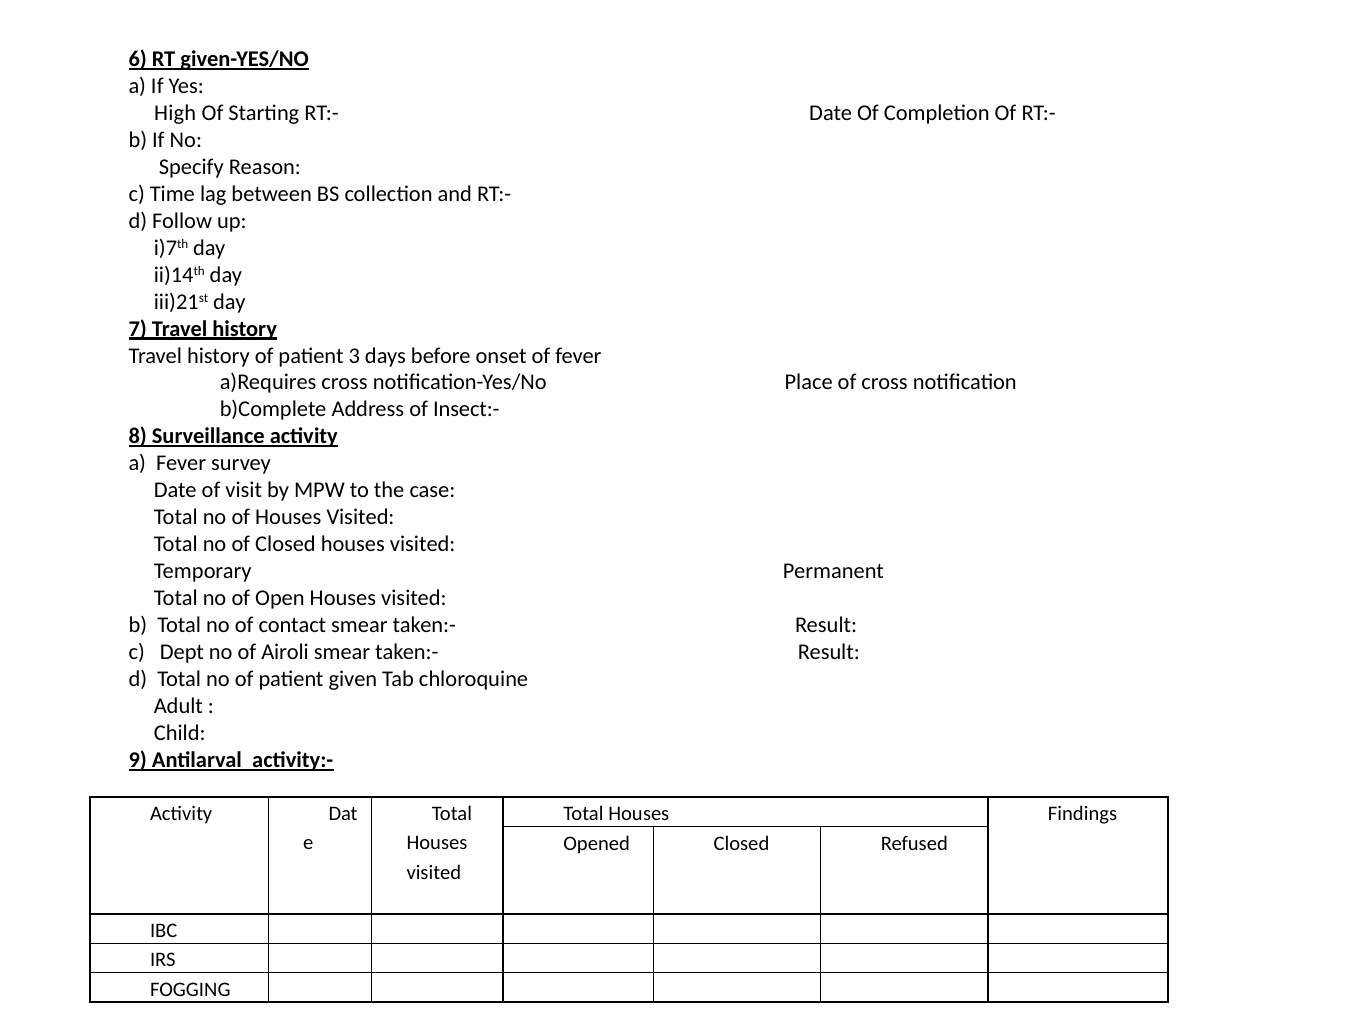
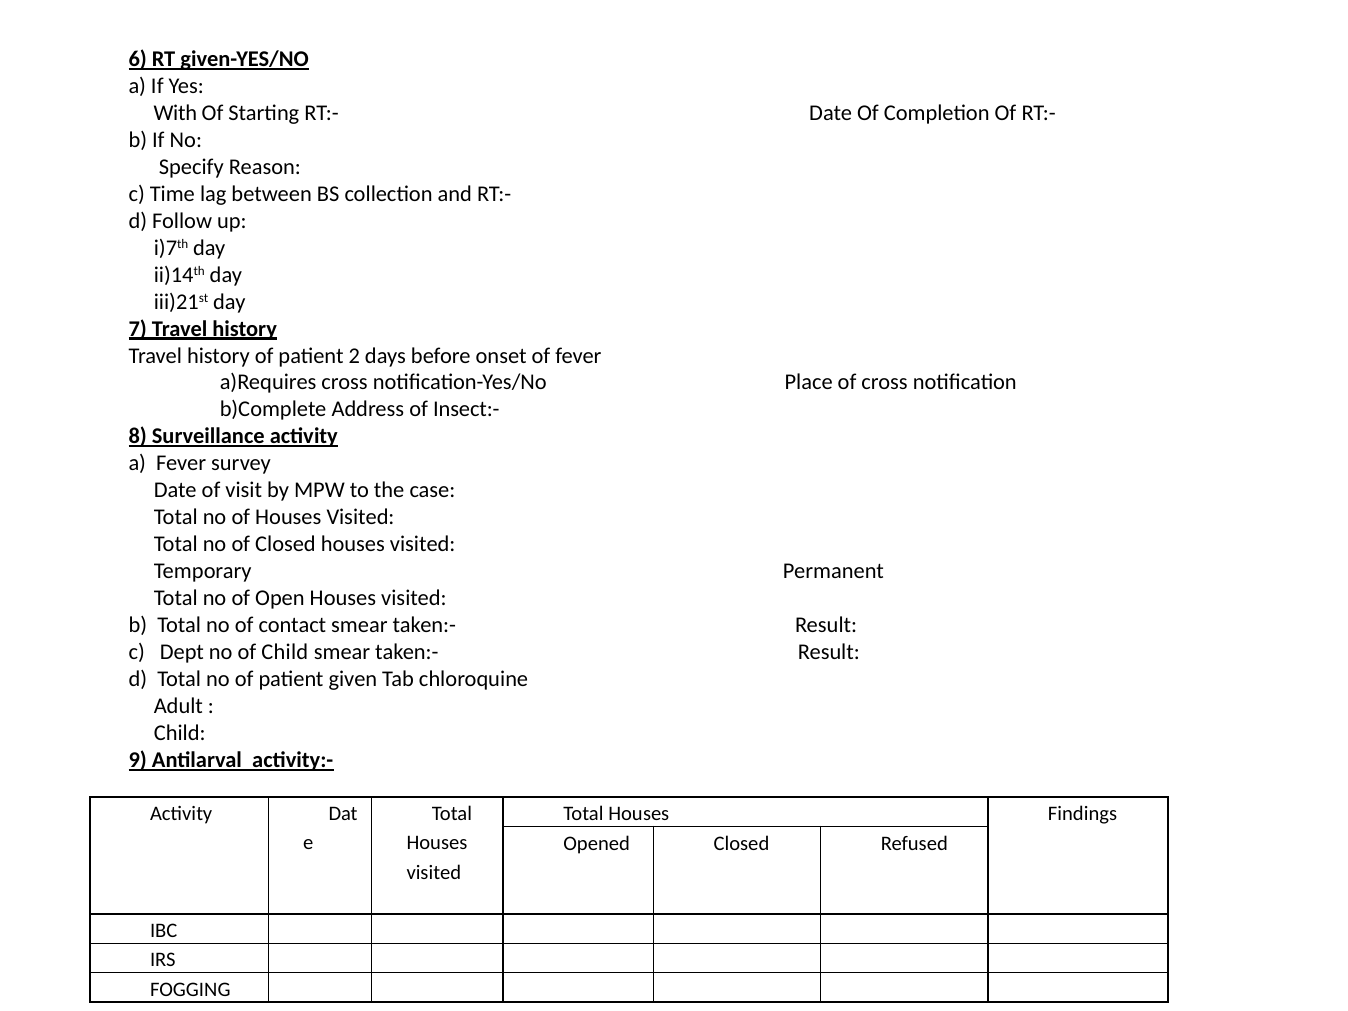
High: High -> With (175, 113)
3: 3 -> 2 (354, 356)
of Airoli: Airoli -> Child (285, 652)
